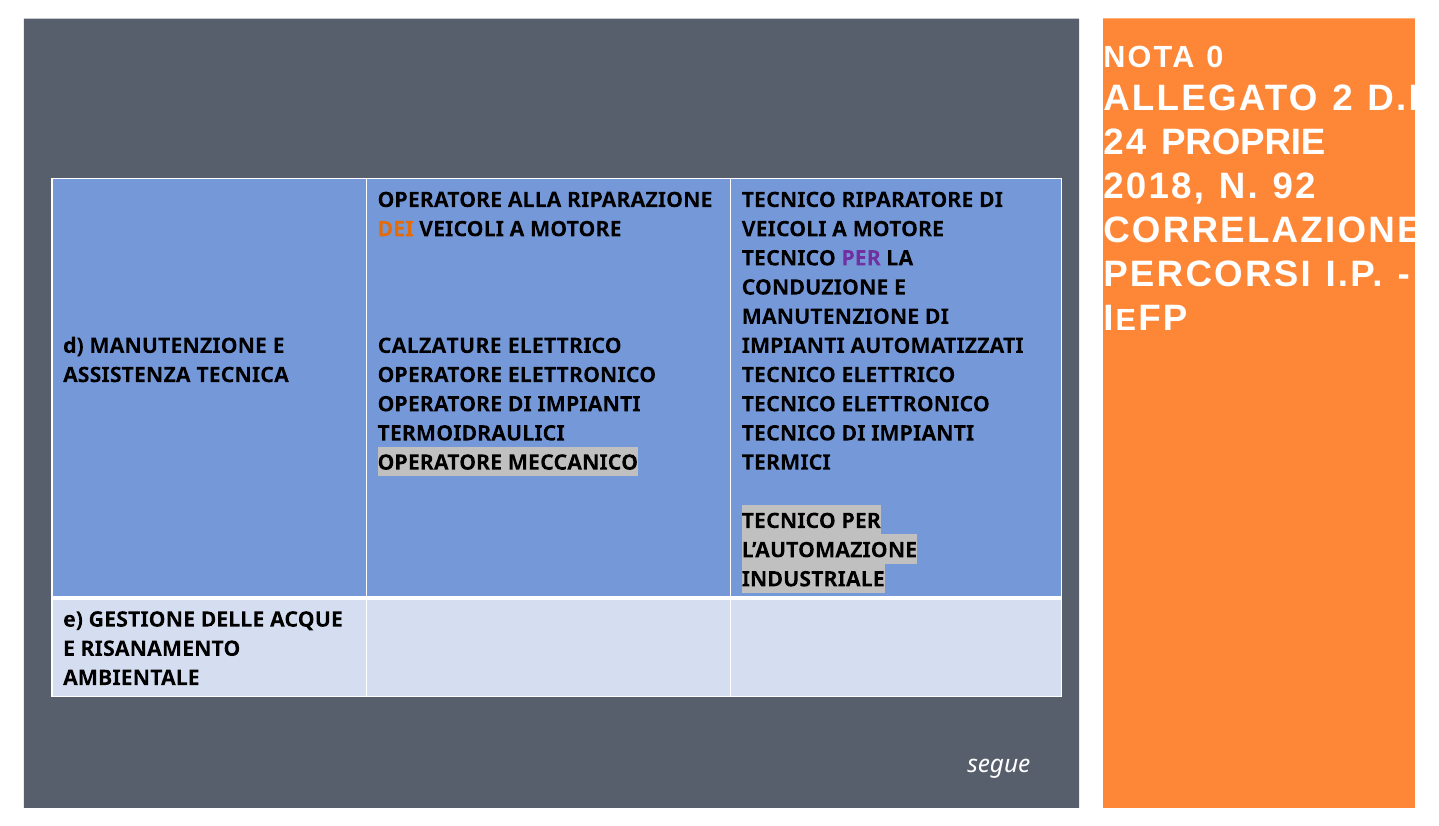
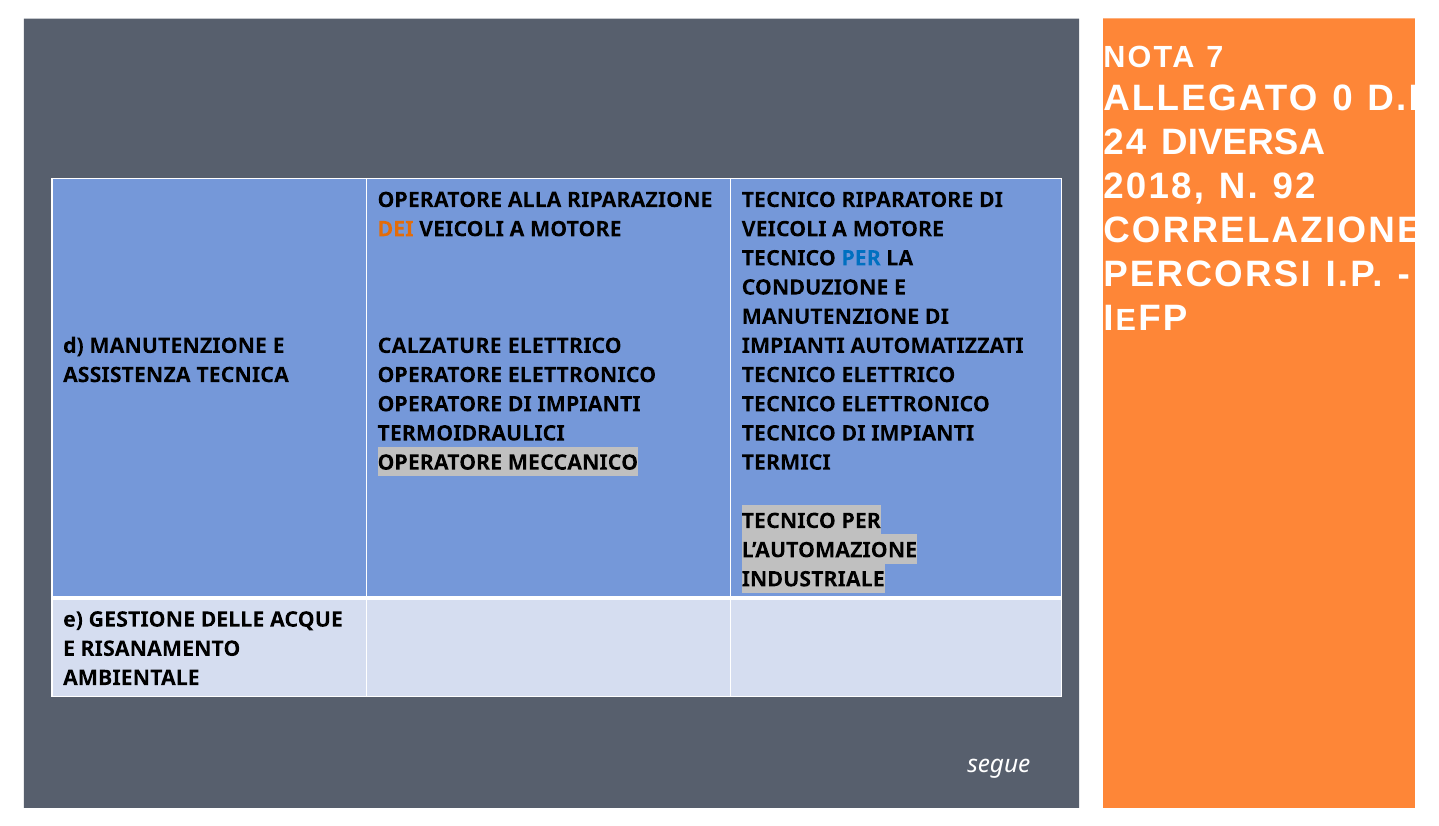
0: 0 -> 7 (1215, 57)
2: 2 -> 0 (1342, 98)
PROPRIE: PROPRIE -> DIVERSA (1243, 142)
PER colour: purple -> blue (861, 258)
